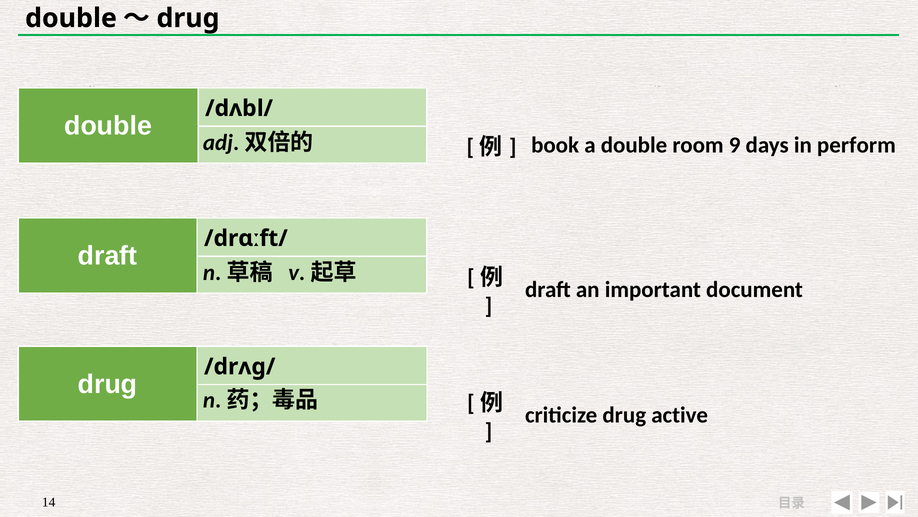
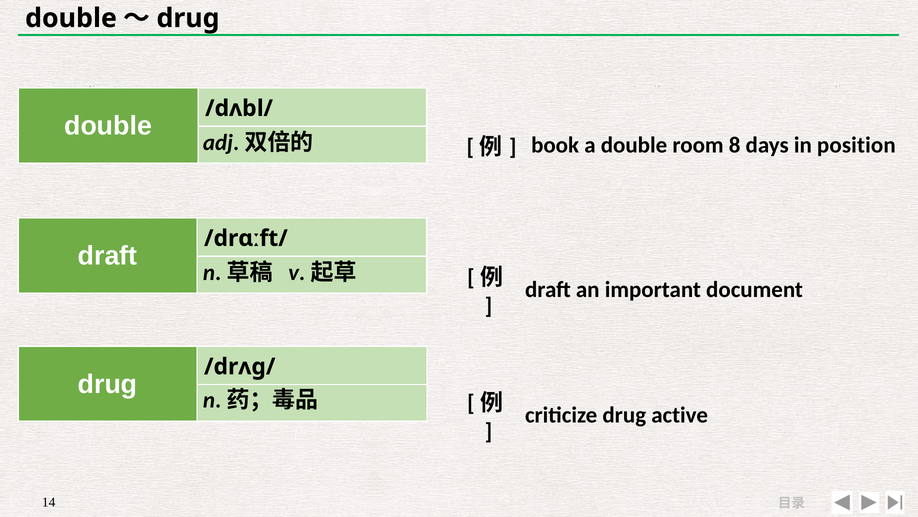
9: 9 -> 8 (735, 145)
perform: perform -> position (856, 145)
